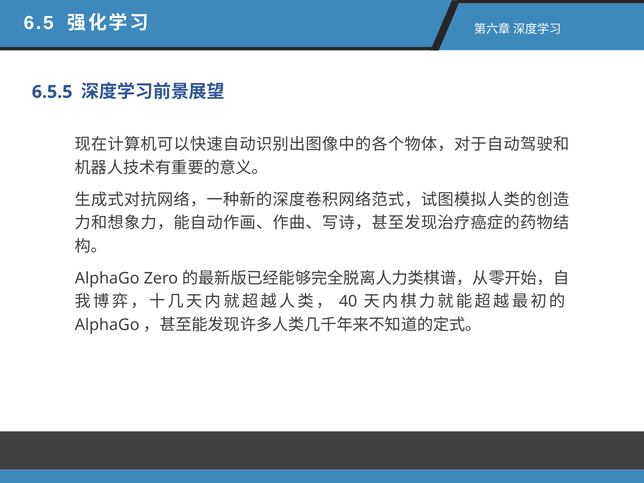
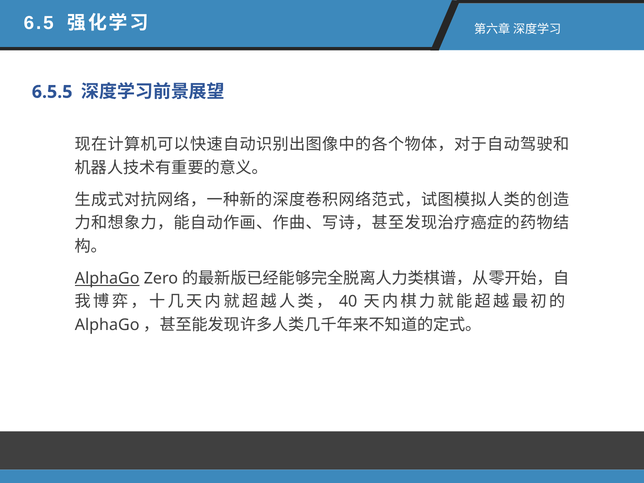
AlphaGo underline: none -> present (107, 278)
